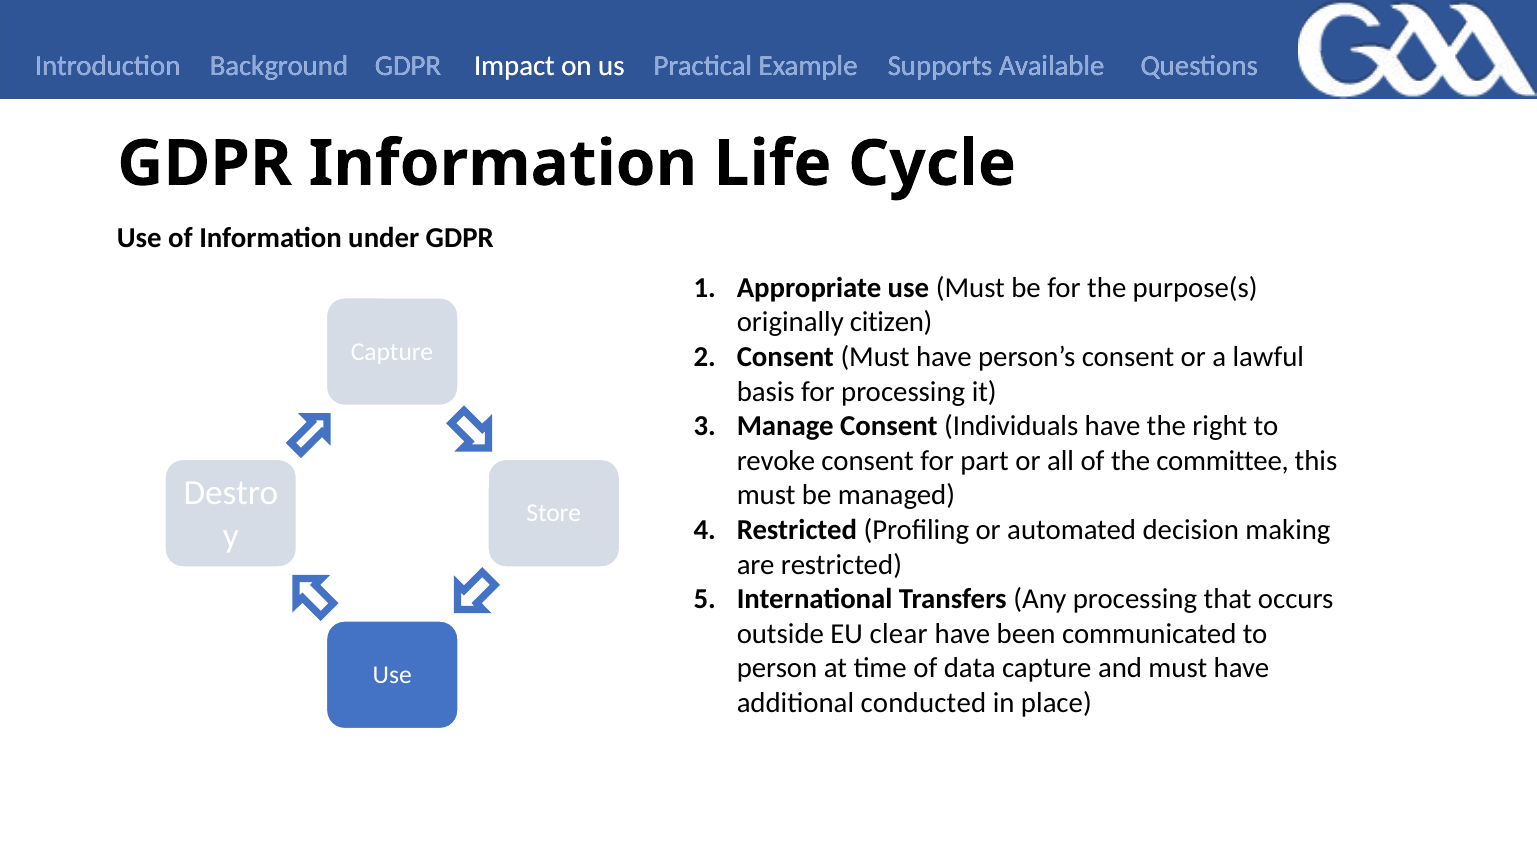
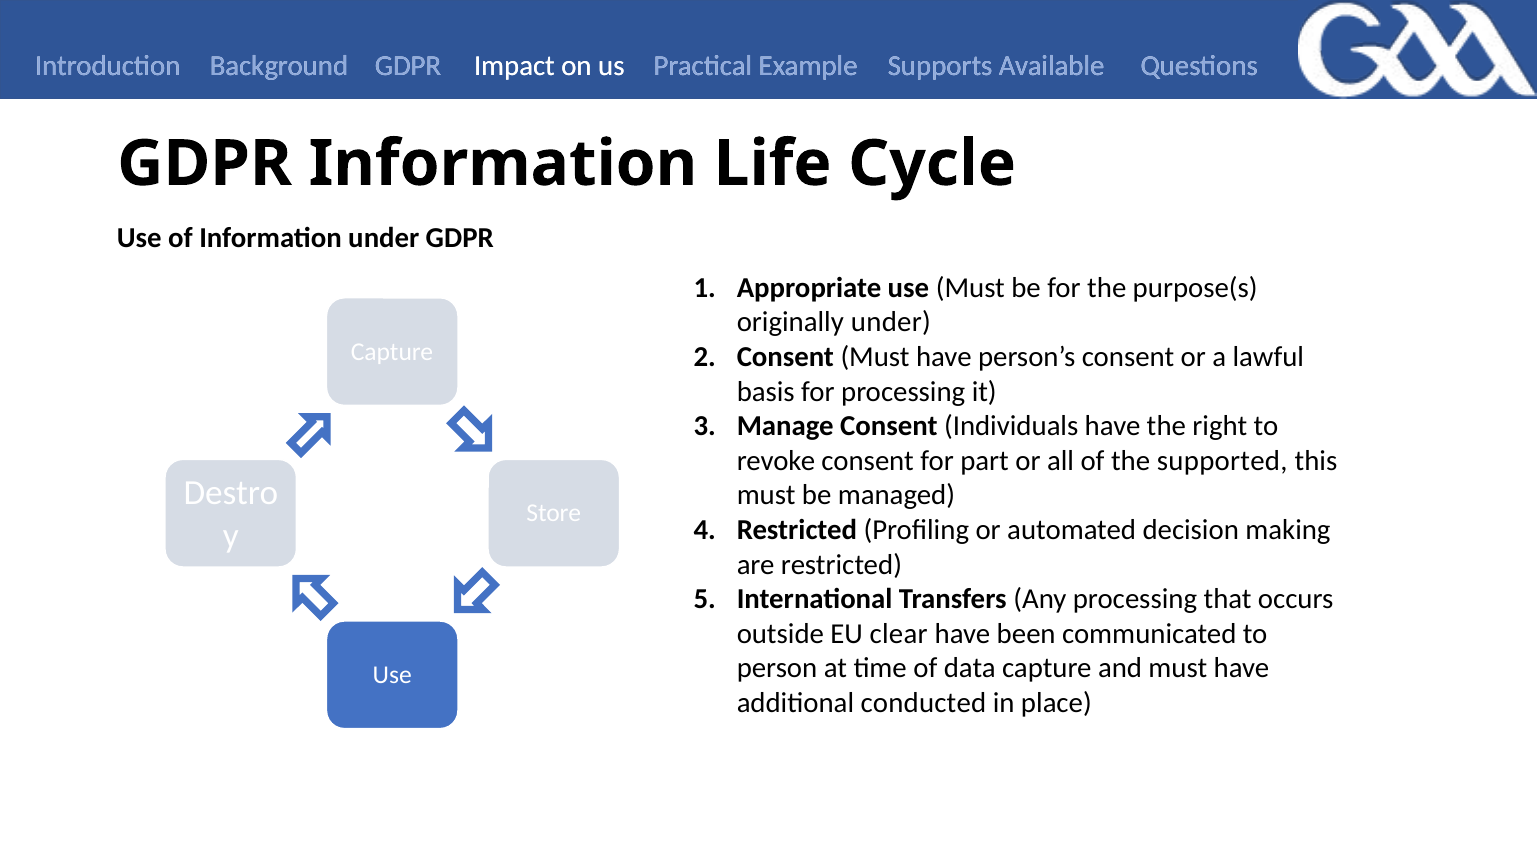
originally citizen: citizen -> under (891, 322)
committee: committee -> supported (1222, 461)
